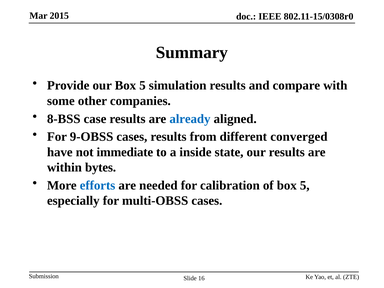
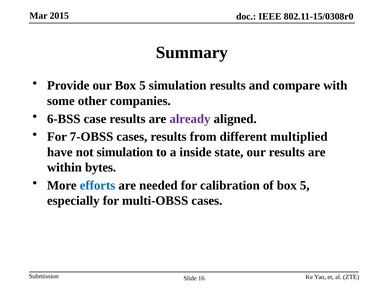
8-BSS: 8-BSS -> 6-BSS (64, 119)
already colour: blue -> purple (190, 119)
9-OBSS: 9-OBSS -> 7-OBSS (92, 137)
converged: converged -> multiplied (299, 137)
not immediate: immediate -> simulation (125, 152)
